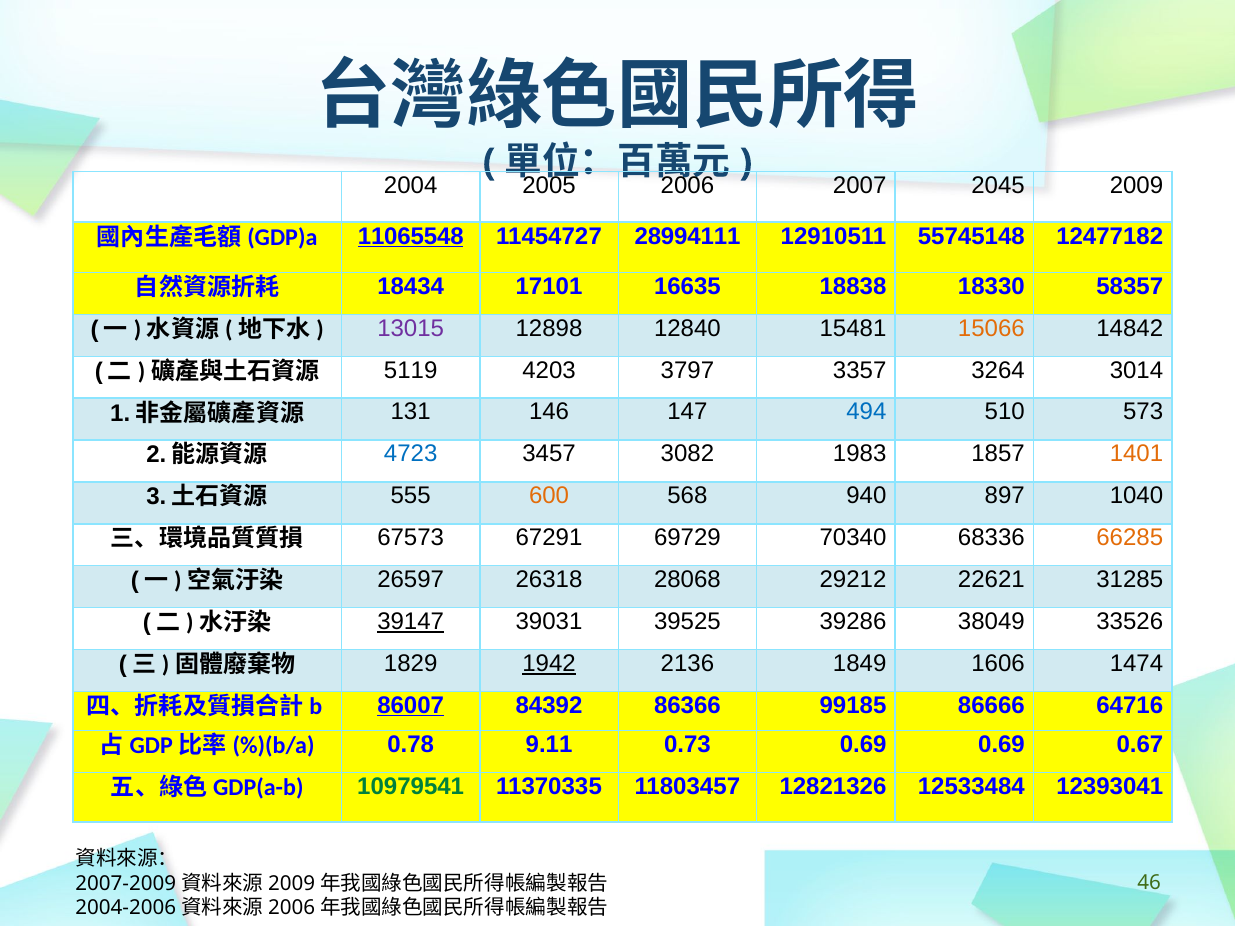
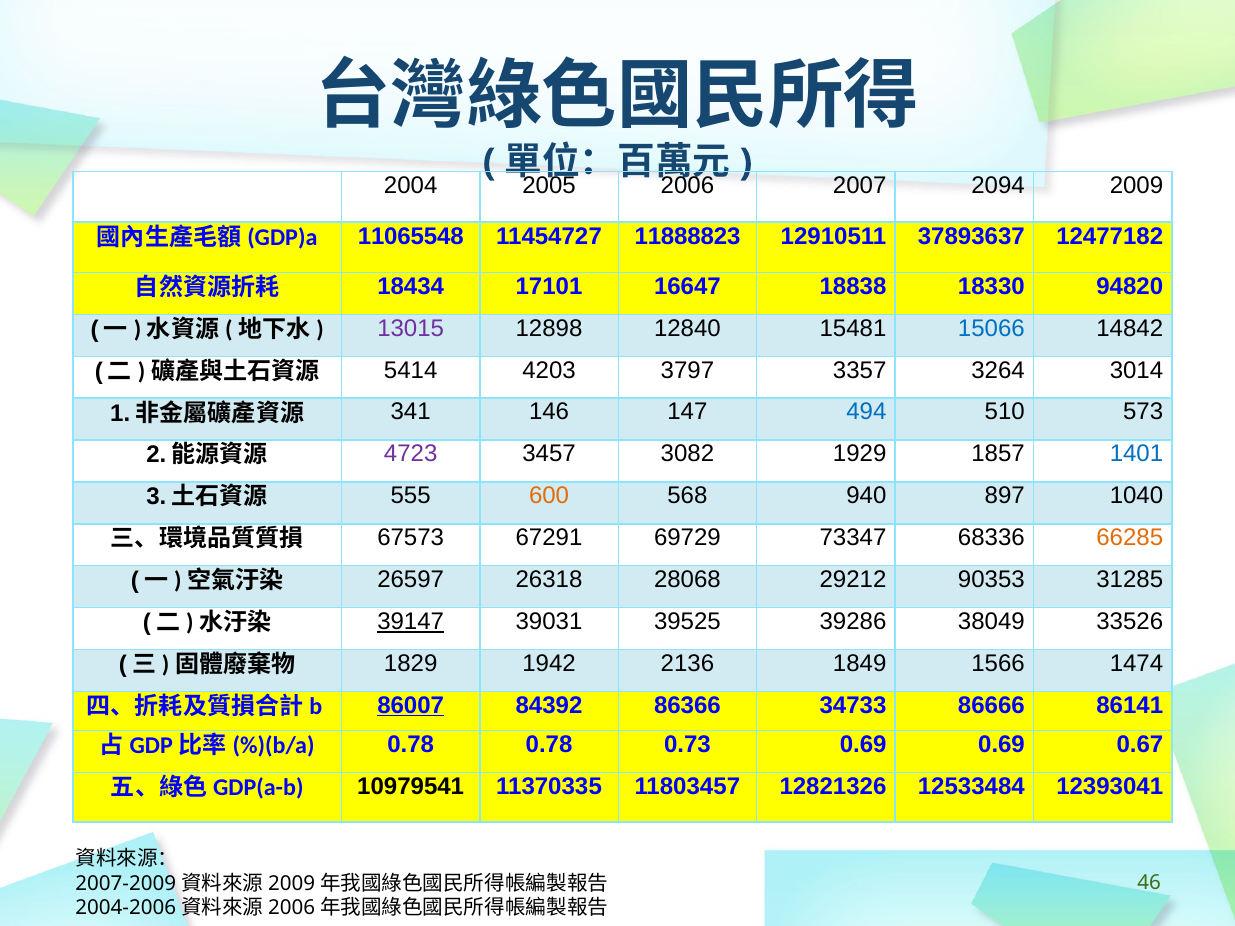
2045: 2045 -> 2094 (998, 185)
11065548 underline: present -> none (411, 236)
28994111: 28994111 -> 11888823 (687, 236)
55745148: 55745148 -> 37893637 (971, 236)
16635: 16635 -> 16647 (687, 286)
58357: 58357 -> 94820 (1130, 286)
15066 colour: orange -> blue (991, 328)
5119: 5119 -> 5414 (411, 370)
131: 131 -> 341 (411, 412)
4723 colour: blue -> purple (411, 454)
1983: 1983 -> 1929 (860, 454)
1401 colour: orange -> blue (1136, 454)
70340: 70340 -> 73347 (853, 538)
22621: 22621 -> 90353 (991, 580)
1942 underline: present -> none (549, 664)
1606: 1606 -> 1566 (998, 664)
99185: 99185 -> 34733 (853, 706)
64716: 64716 -> 86141 (1130, 706)
0.78 9.11: 9.11 -> 0.78 (549, 745)
10979541 colour: green -> black (411, 787)
